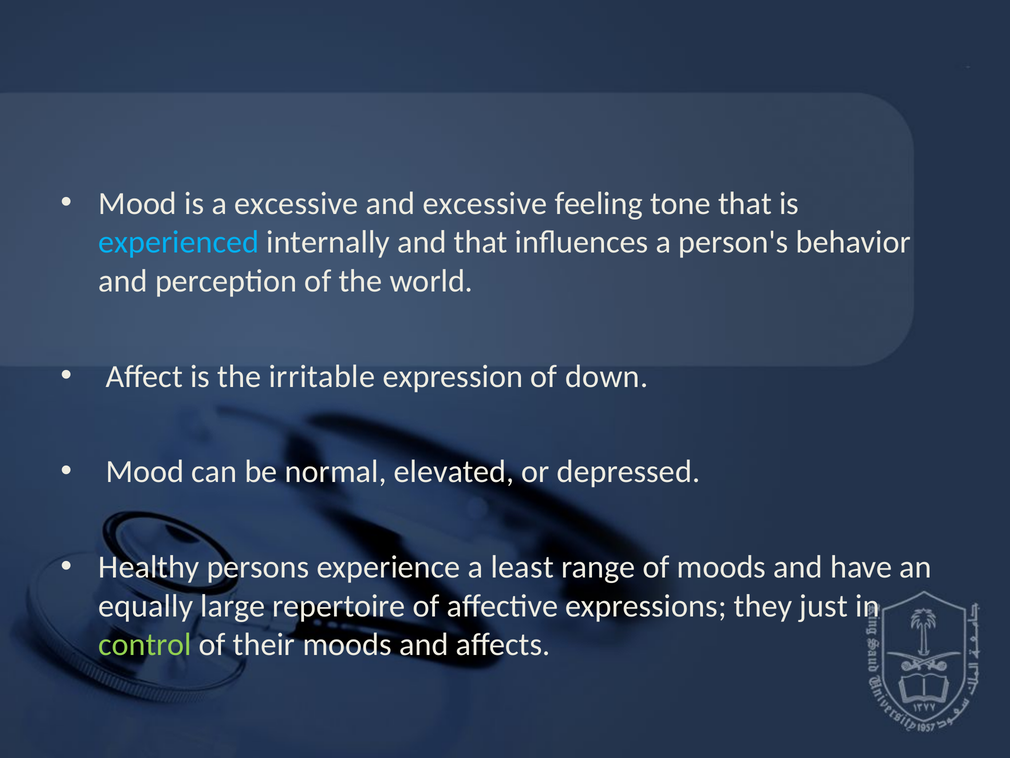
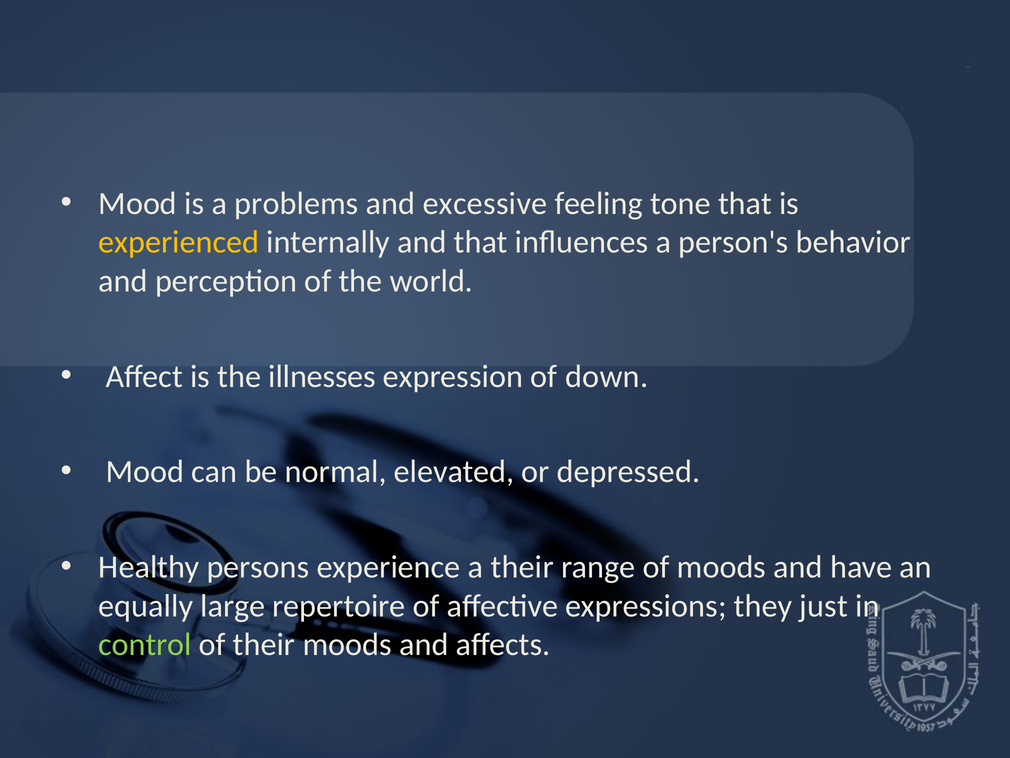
a excessive: excessive -> problems (296, 203)
experienced colour: light blue -> yellow (179, 242)
irritable: irritable -> illnesses (322, 376)
a least: least -> their (522, 567)
